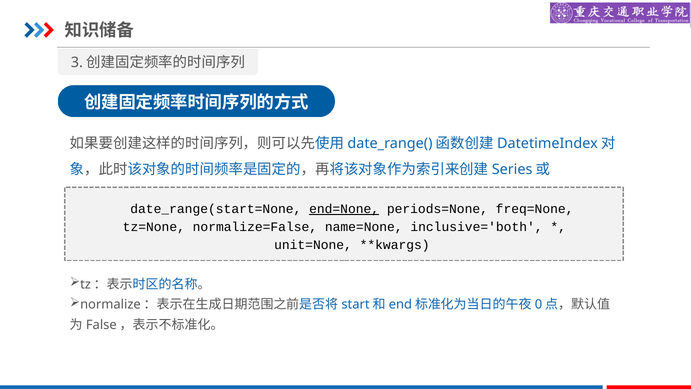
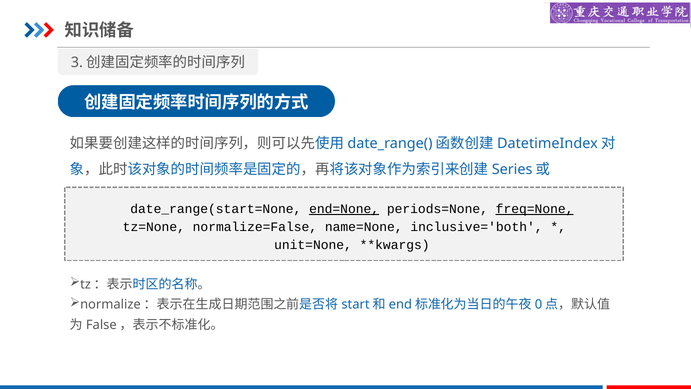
freq=None underline: none -> present (535, 209)
